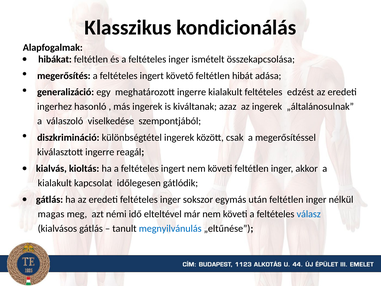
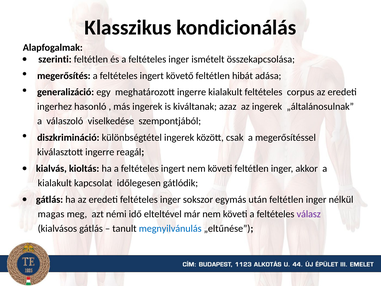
hibákat: hibákat -> szerinti (55, 59)
edzést: edzést -> corpus (301, 92)
válasz colour: blue -> purple (309, 214)
